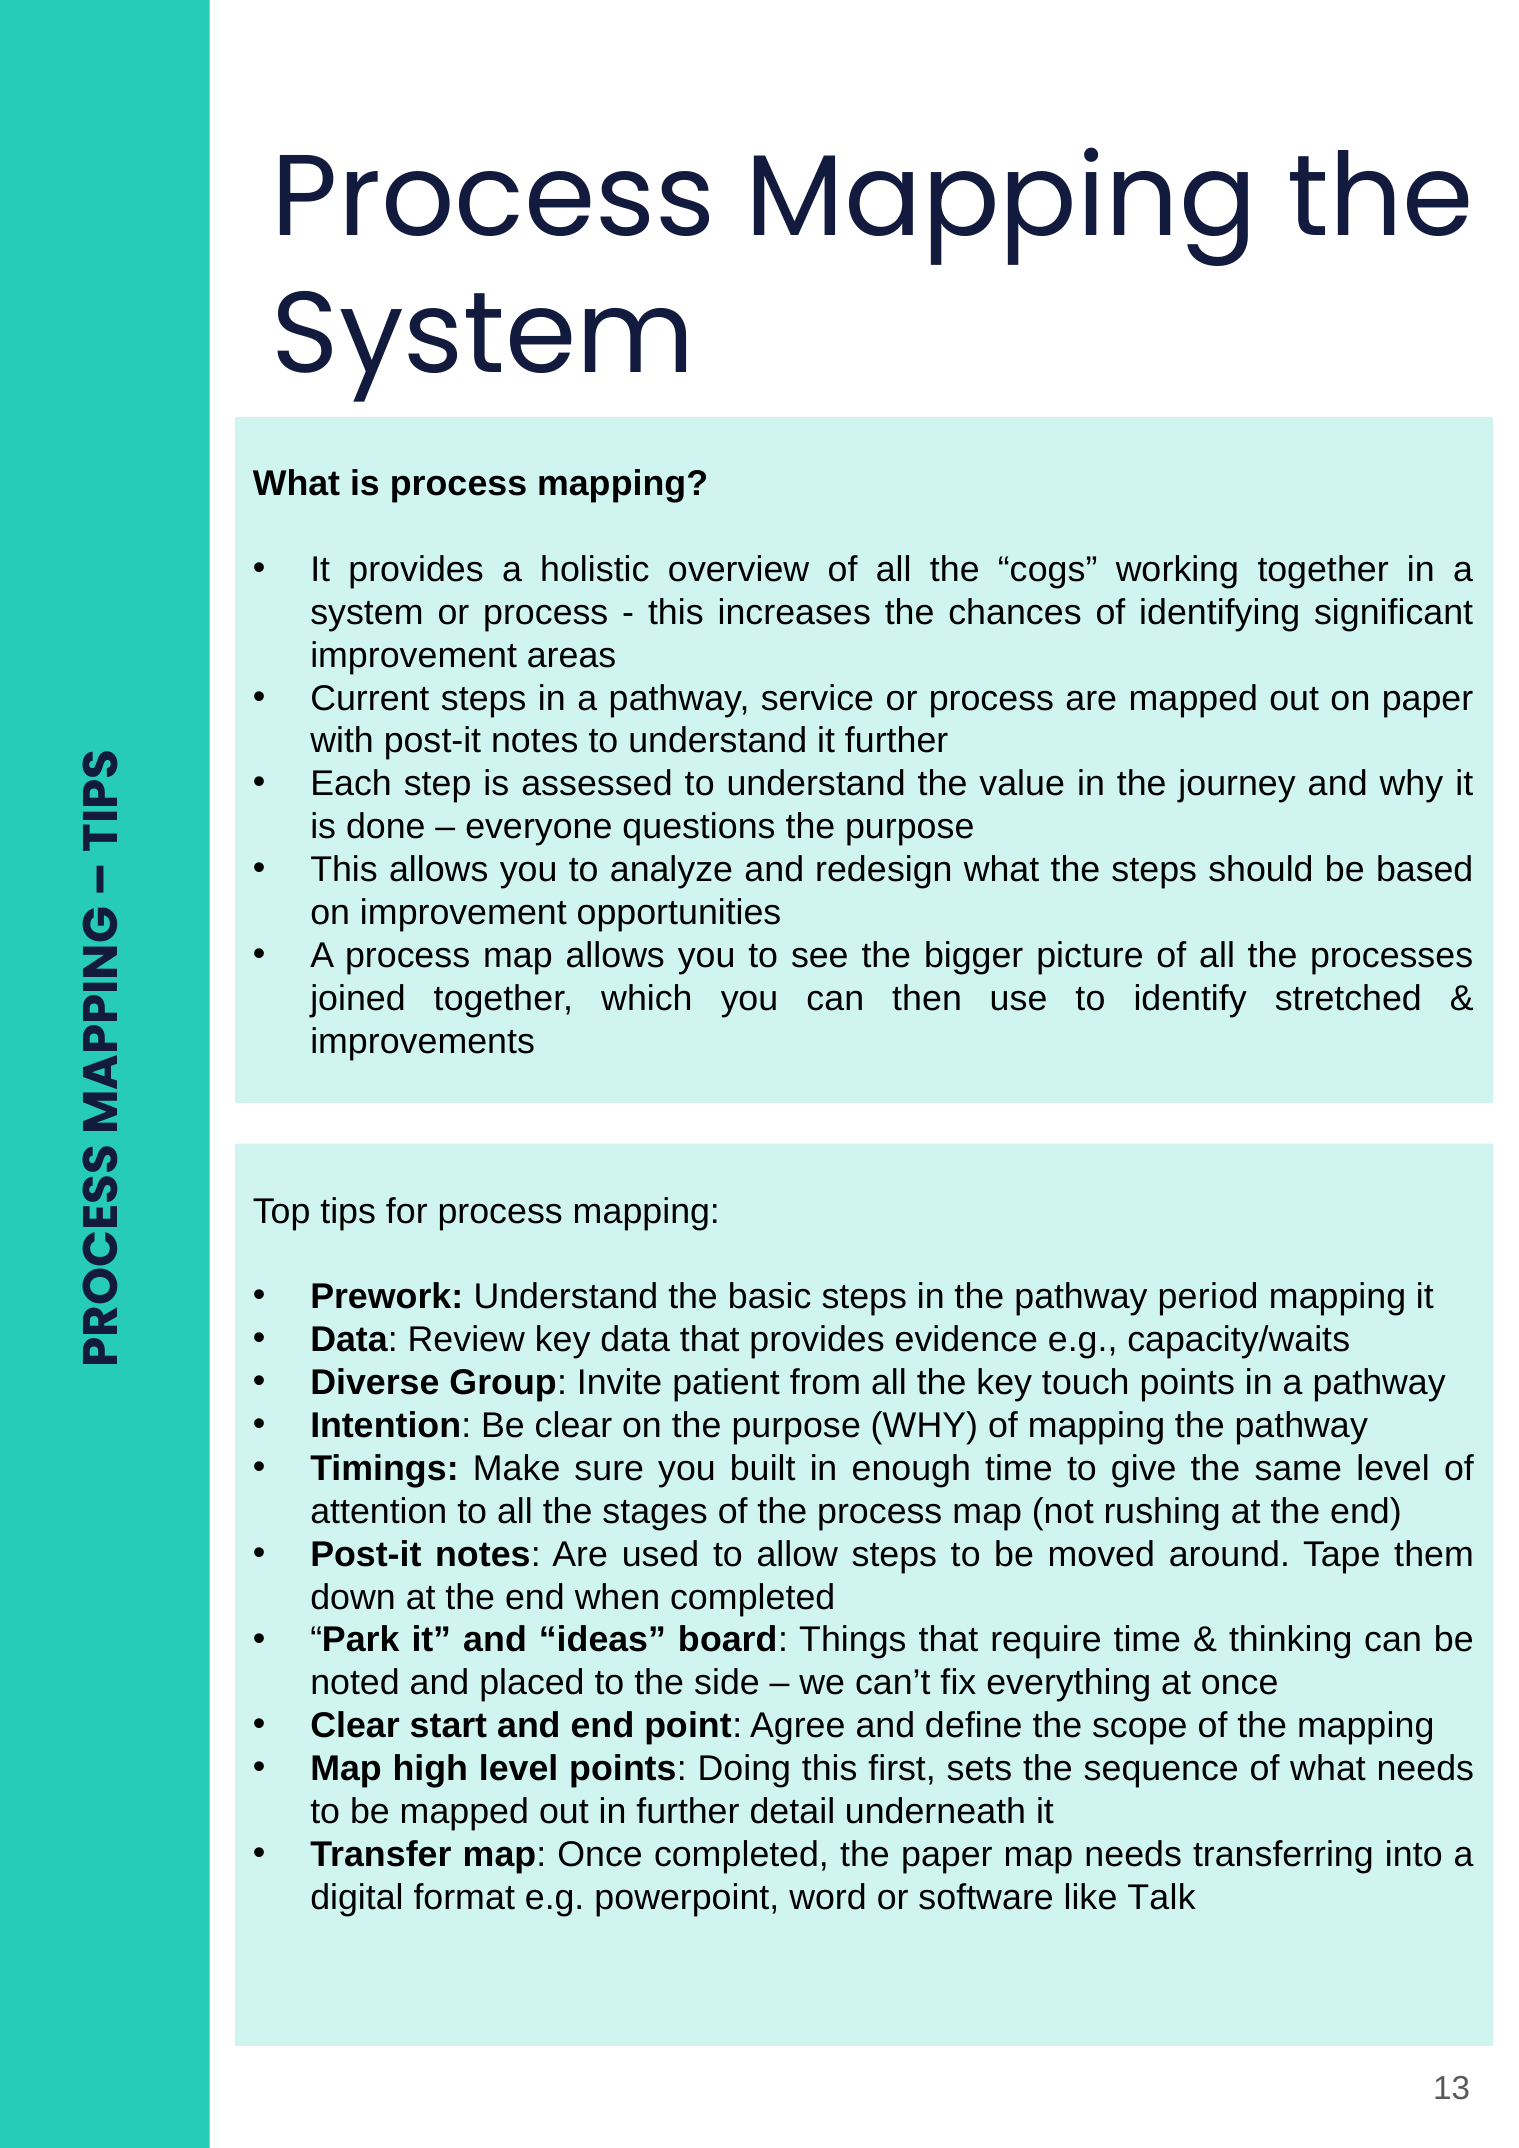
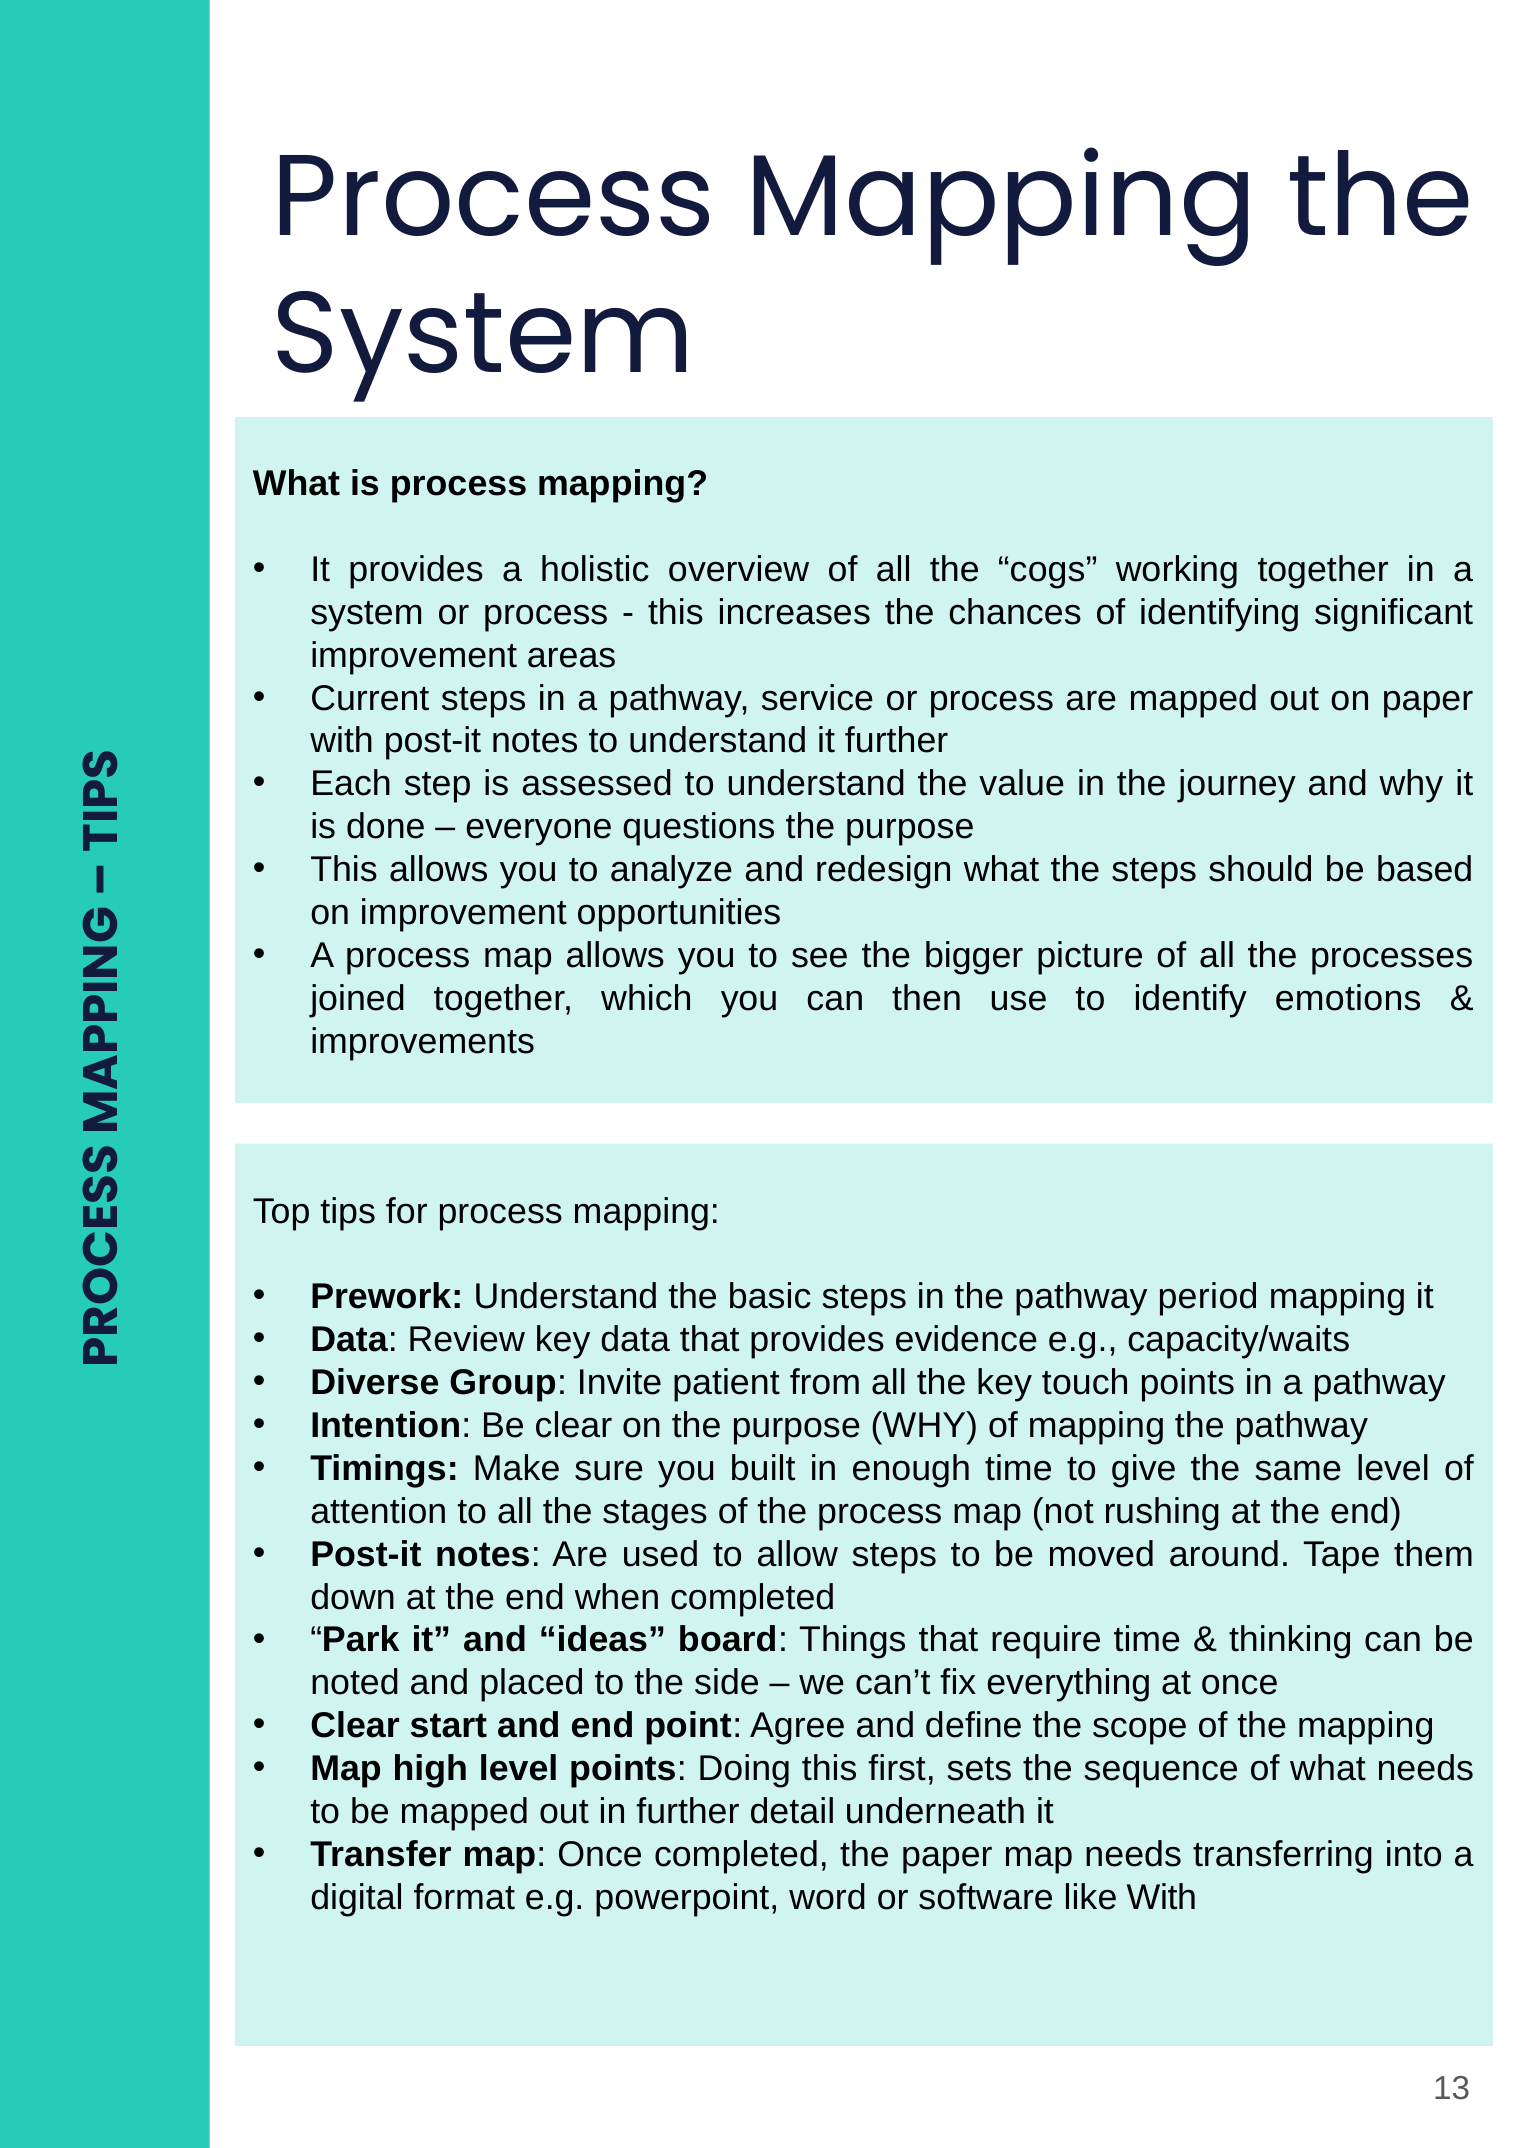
stretched: stretched -> emotions (1348, 999)
like Talk: Talk -> With (1162, 1898)
